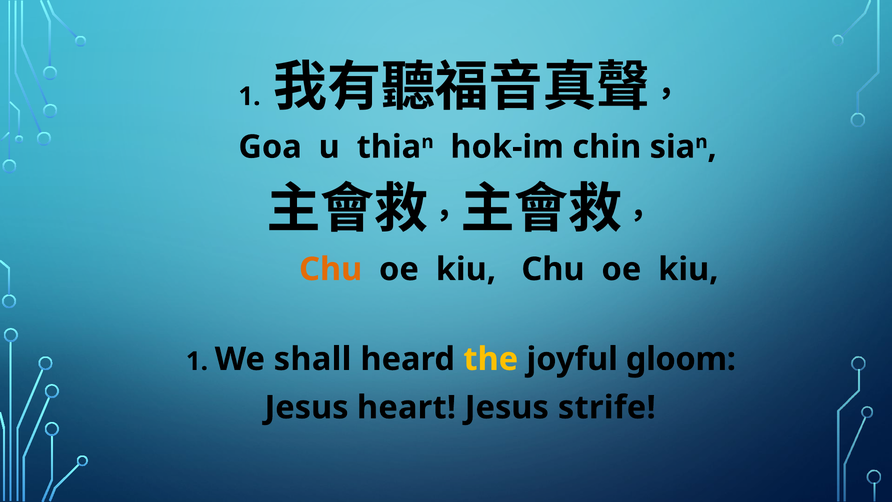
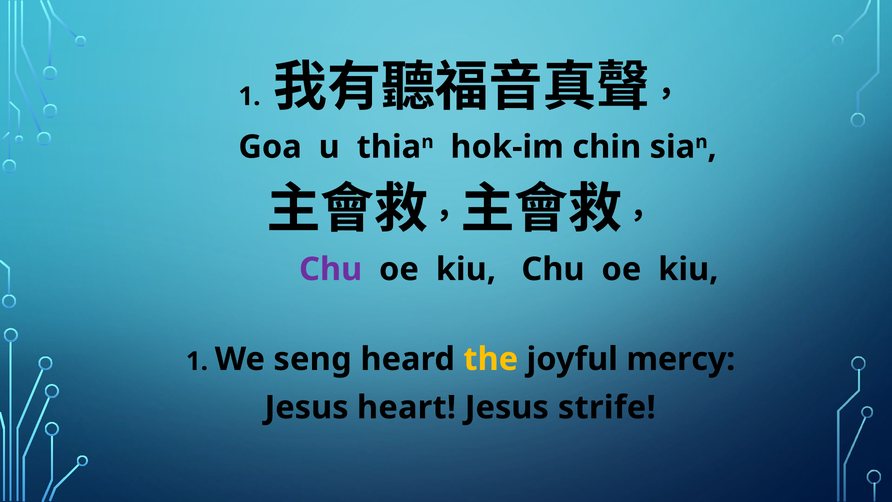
Chu colour: orange -> purple (331, 269)
shall: shall -> seng (313, 359)
gloom: gloom -> mercy (681, 359)
